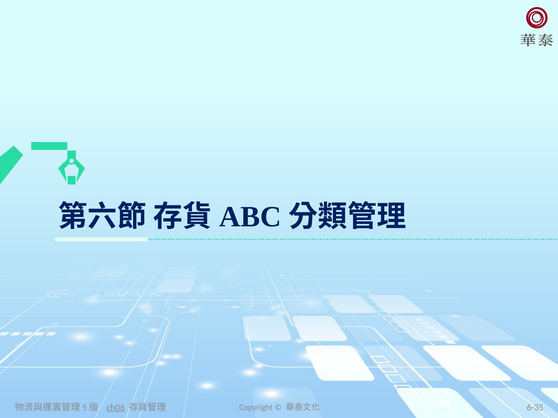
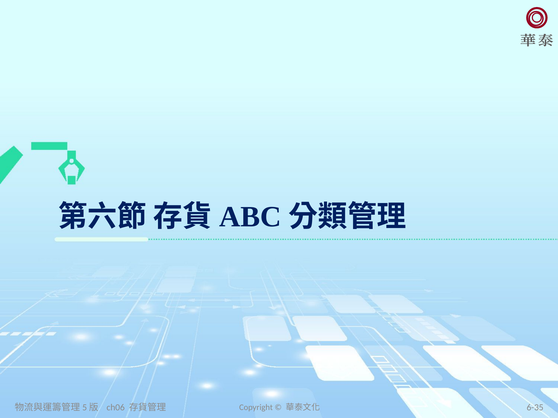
ch06 underline: present -> none (116, 408)
